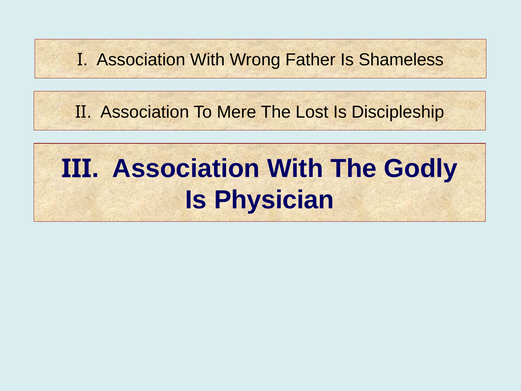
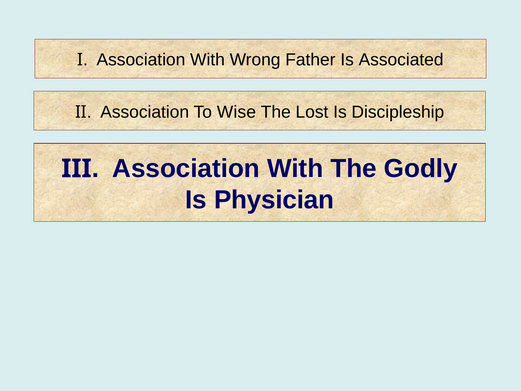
Shameless: Shameless -> Associated (401, 60)
Mere: Mere -> Wise (236, 112)
